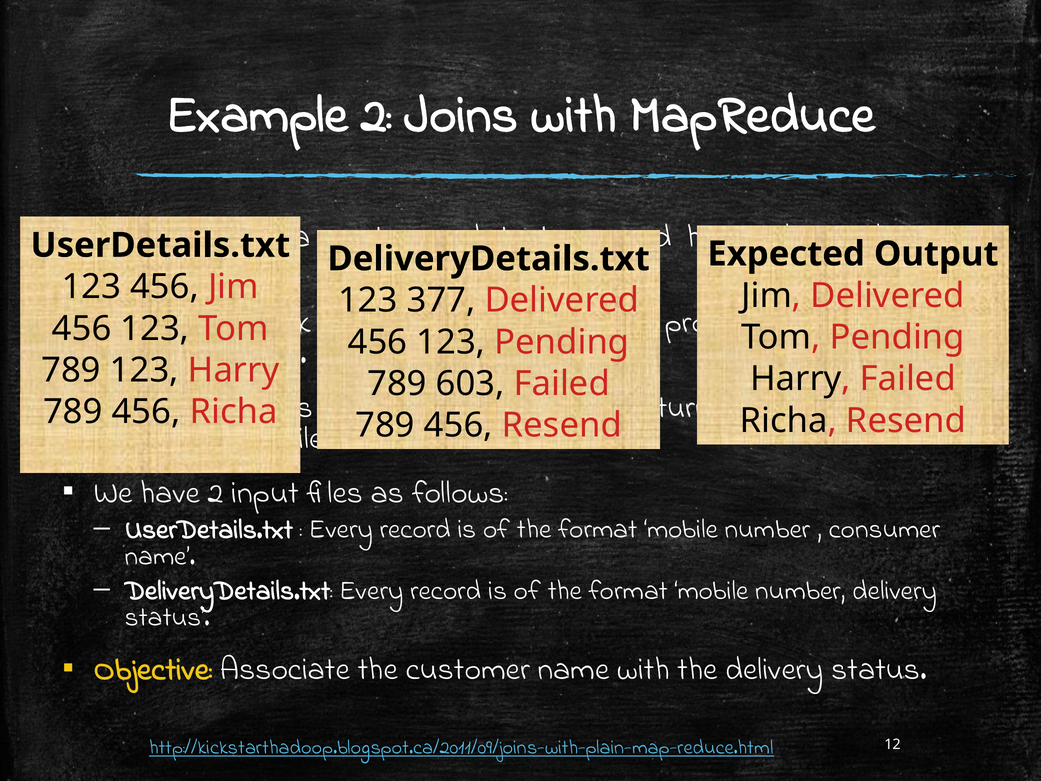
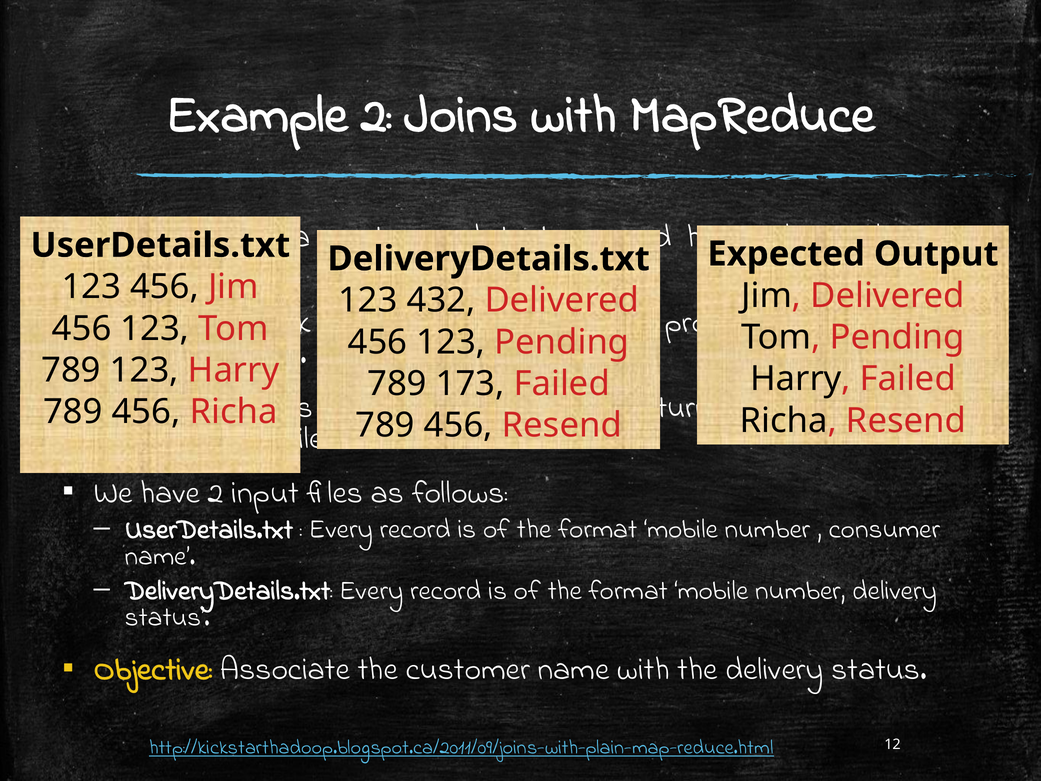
377: 377 -> 432 (441, 300)
603: 603 -> 173 (470, 384)
